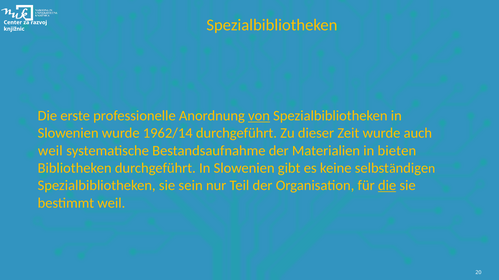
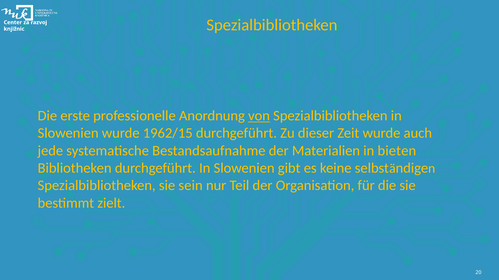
1962/14: 1962/14 -> 1962/15 (168, 133)
weil: weil -> jede (50, 151)
die underline: present -> none (387, 186)
bestimmt weil: weil -> zielt (111, 203)
